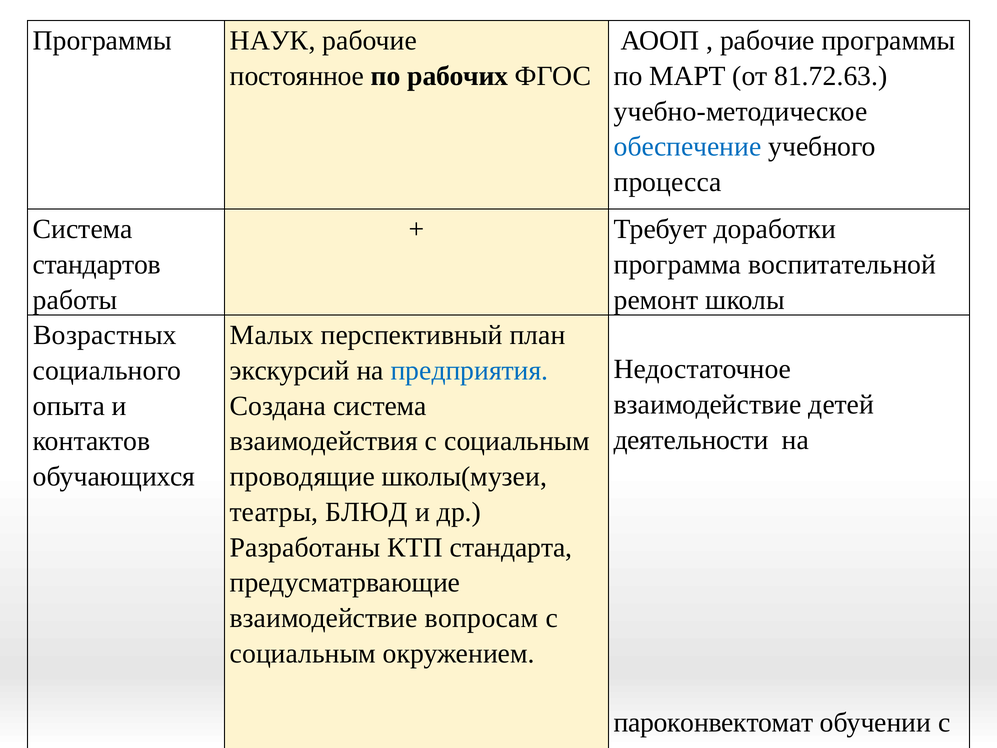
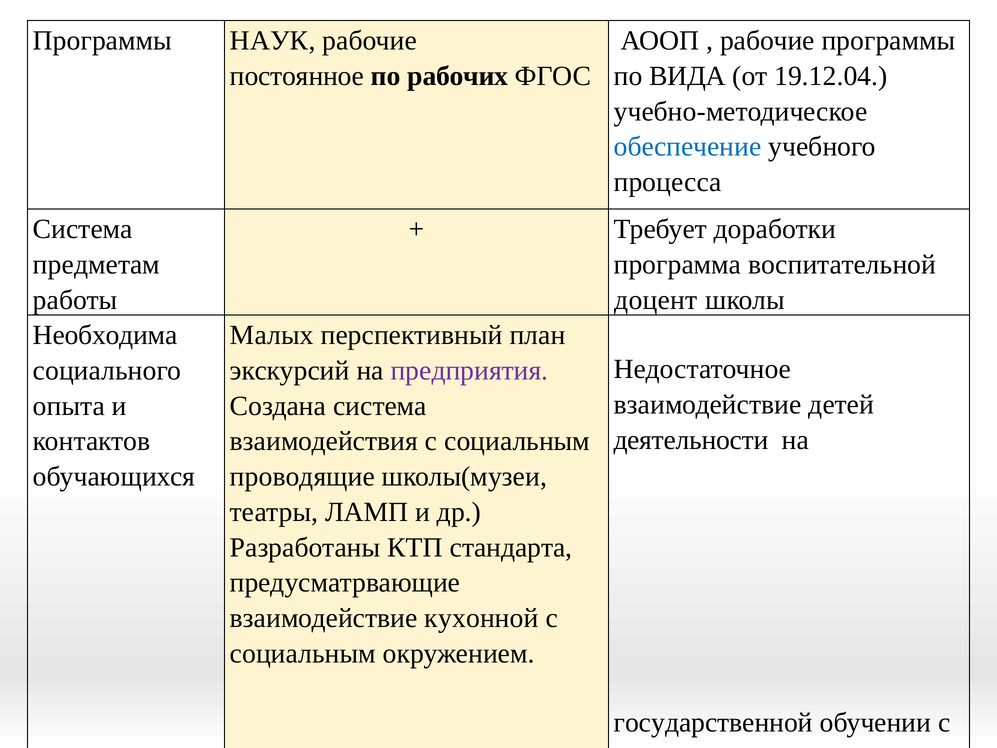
МАРТ: МАРТ -> ВИДА (688, 76)
81.72.63: 81.72.63 -> 19.12.04 (831, 76)
стандартов: стандартов -> предметам (96, 265)
ремонт: ремонт -> доцент (656, 300)
Возрастных: Возрастных -> Необходима (105, 335)
предприятия colour: blue -> purple (470, 371)
БЛЮД: БЛЮД -> ЛАМП (367, 512)
вопросам: вопросам -> кухонной (482, 618)
пароконвектомат: пароконвектомат -> государственной (713, 722)
